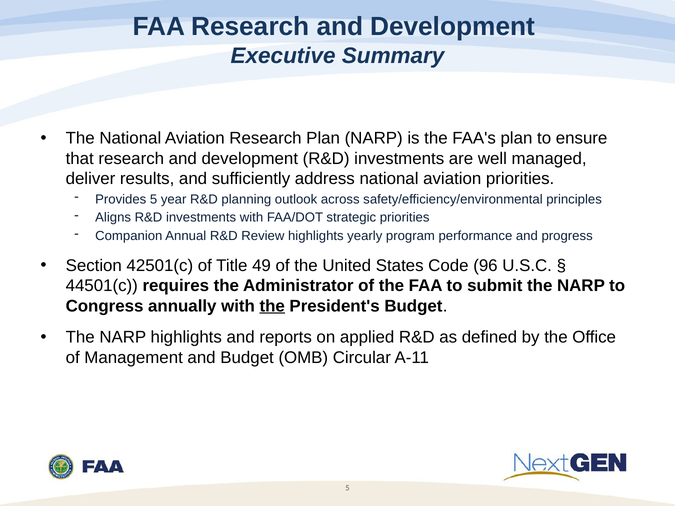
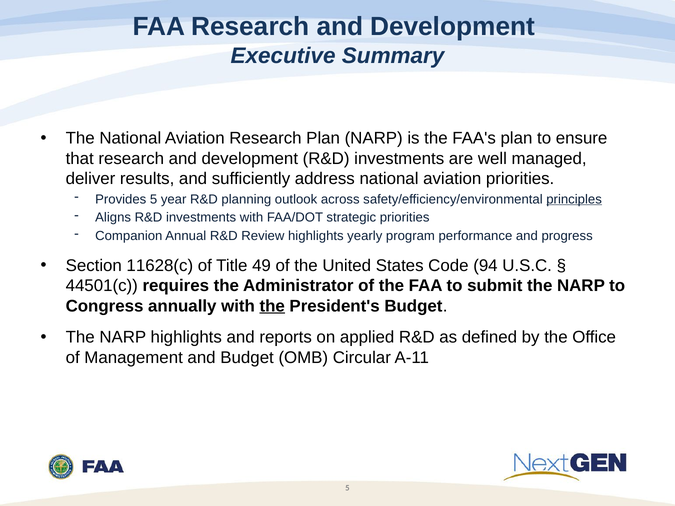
principles underline: none -> present (574, 199)
42501(c: 42501(c -> 11628(c (160, 266)
96: 96 -> 94 (485, 266)
